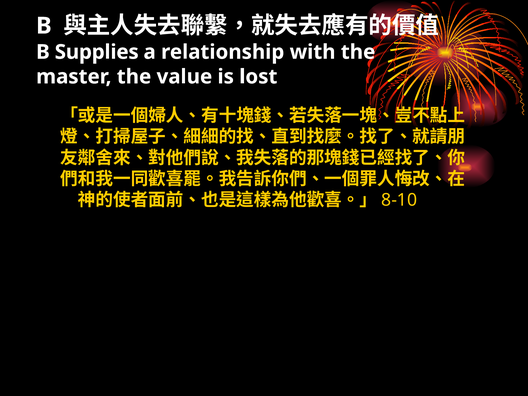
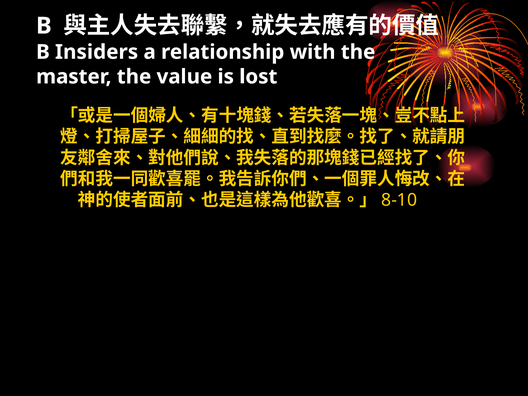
Supplies: Supplies -> Insiders (97, 52)
